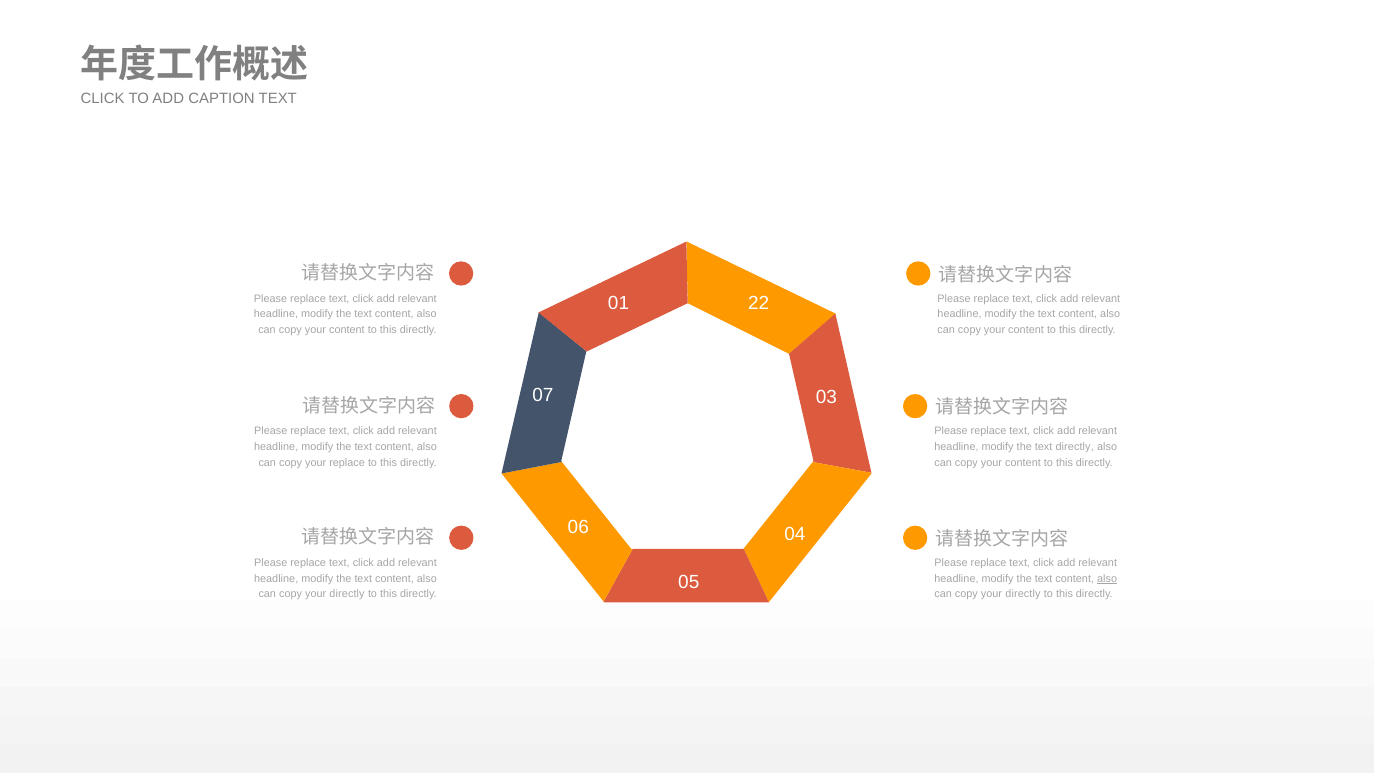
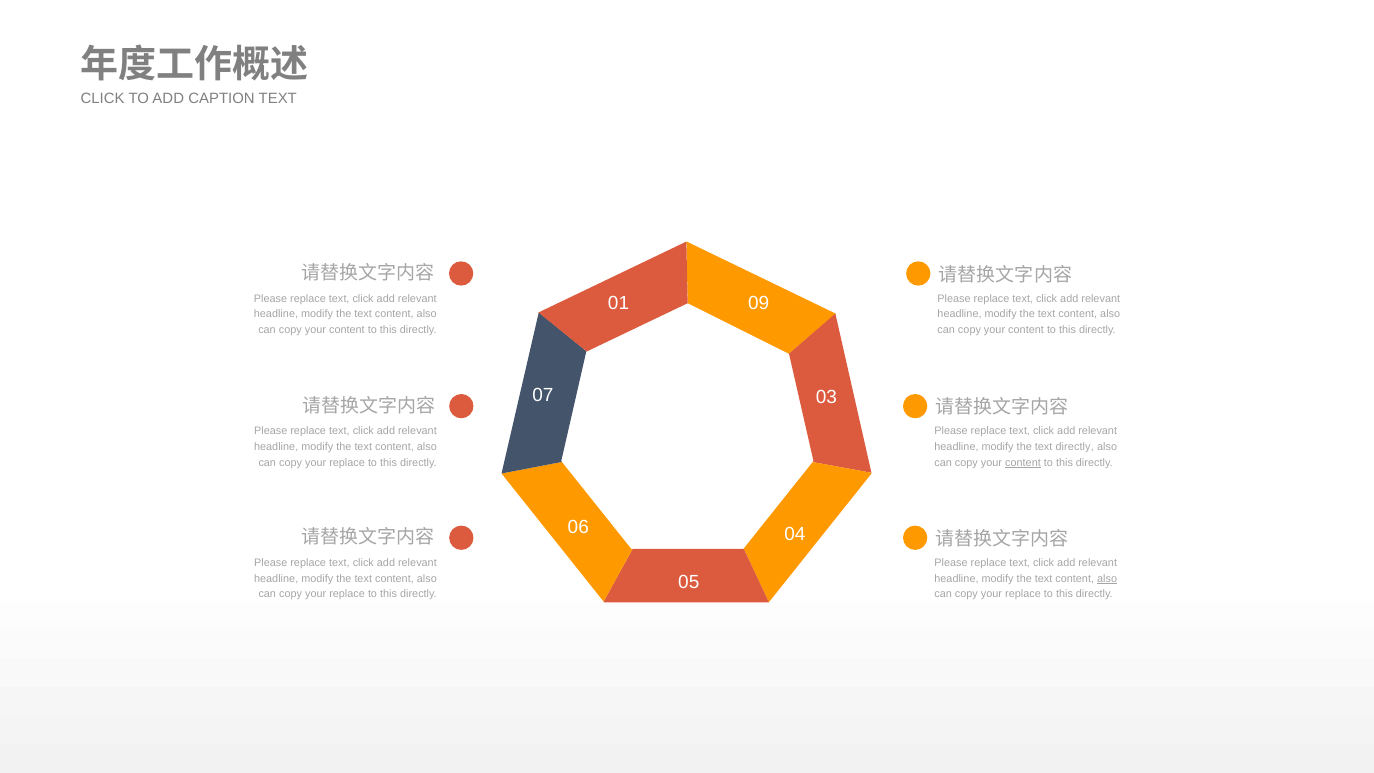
22: 22 -> 09 (759, 303)
content underline: none -> present (1023, 462)
directly: directly -> replace (347, 594)
directly: directly -> replace (1023, 594)
